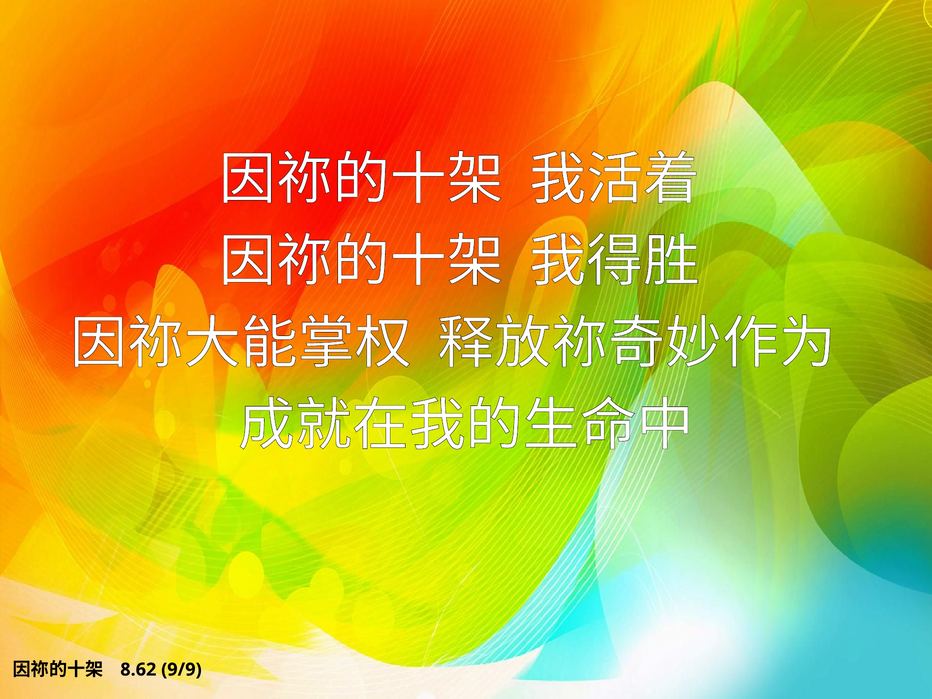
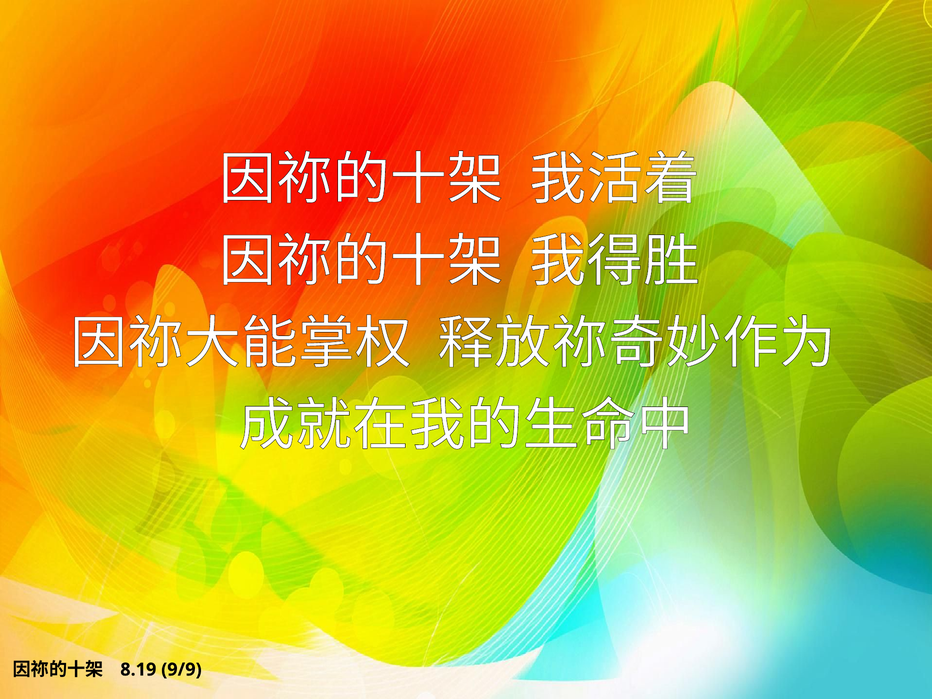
8.62: 8.62 -> 8.19 (138, 670)
